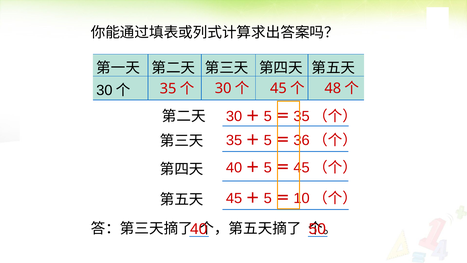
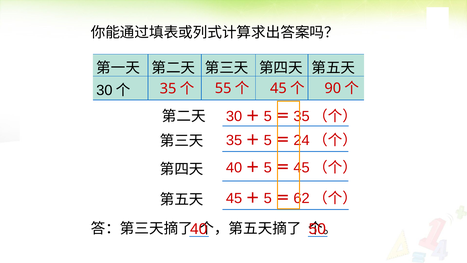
30: 30 -> 55 (223, 88)
48: 48 -> 90 (333, 88)
36: 36 -> 24 (302, 140)
10: 10 -> 62 (302, 198)
